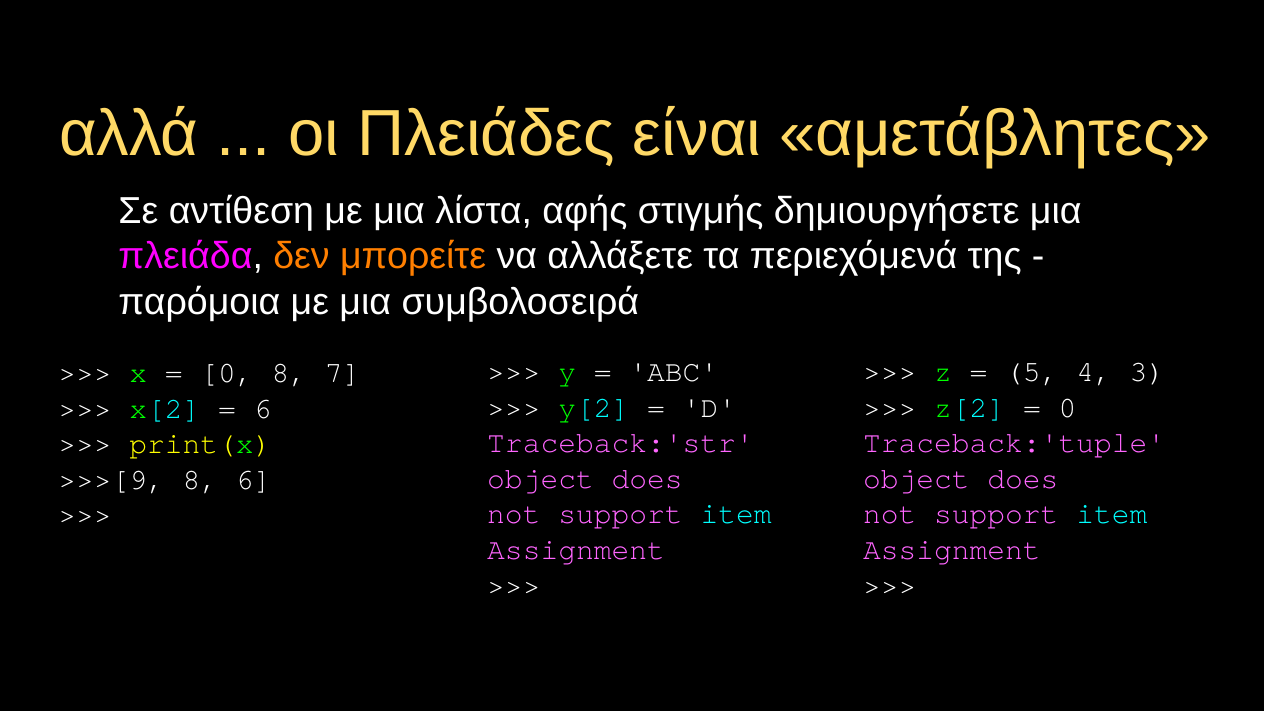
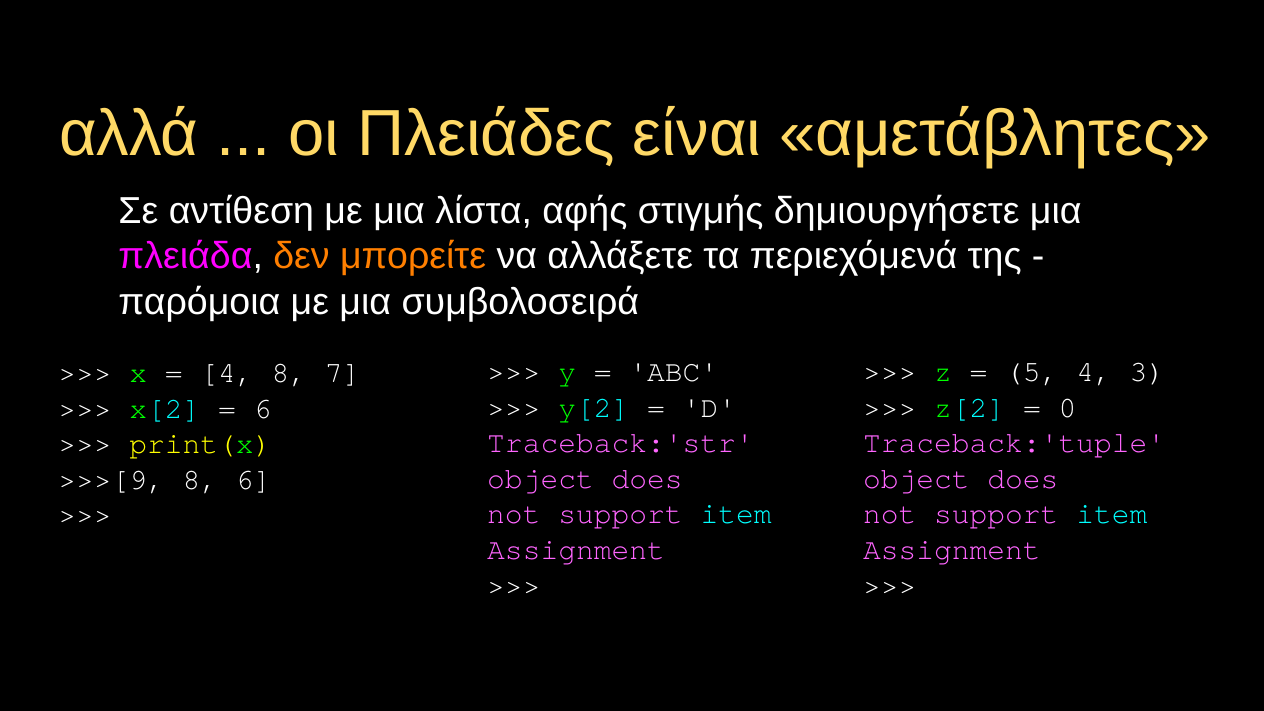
0: 0 -> 4 (227, 373)
